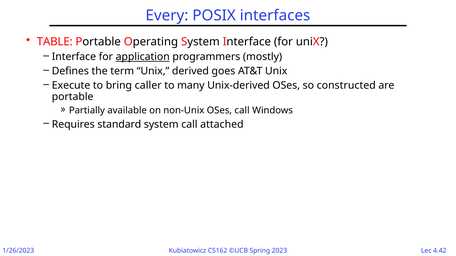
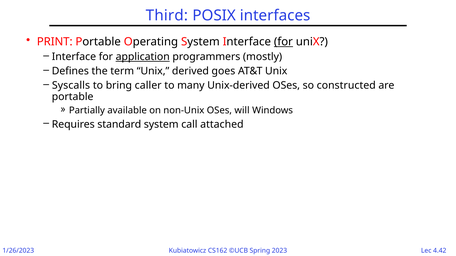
Every: Every -> Third (167, 16)
TABLE: TABLE -> PRINT (55, 42)
for underline: none -> present (283, 42)
Execute: Execute -> Syscalls (71, 86)
OSes call: call -> will (242, 111)
